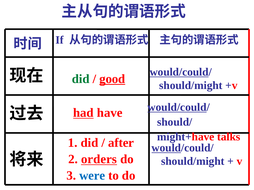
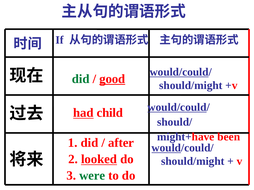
have: have -> child (110, 113)
talks: talks -> been (229, 137)
orders: orders -> looked (99, 160)
were colour: blue -> green (92, 176)
